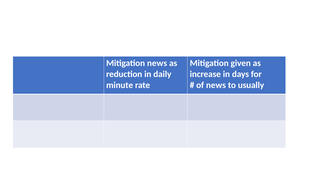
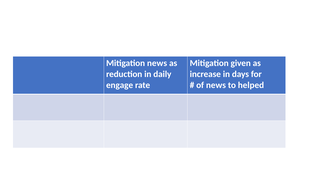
minute: minute -> engage (120, 85)
usually: usually -> helped (251, 85)
